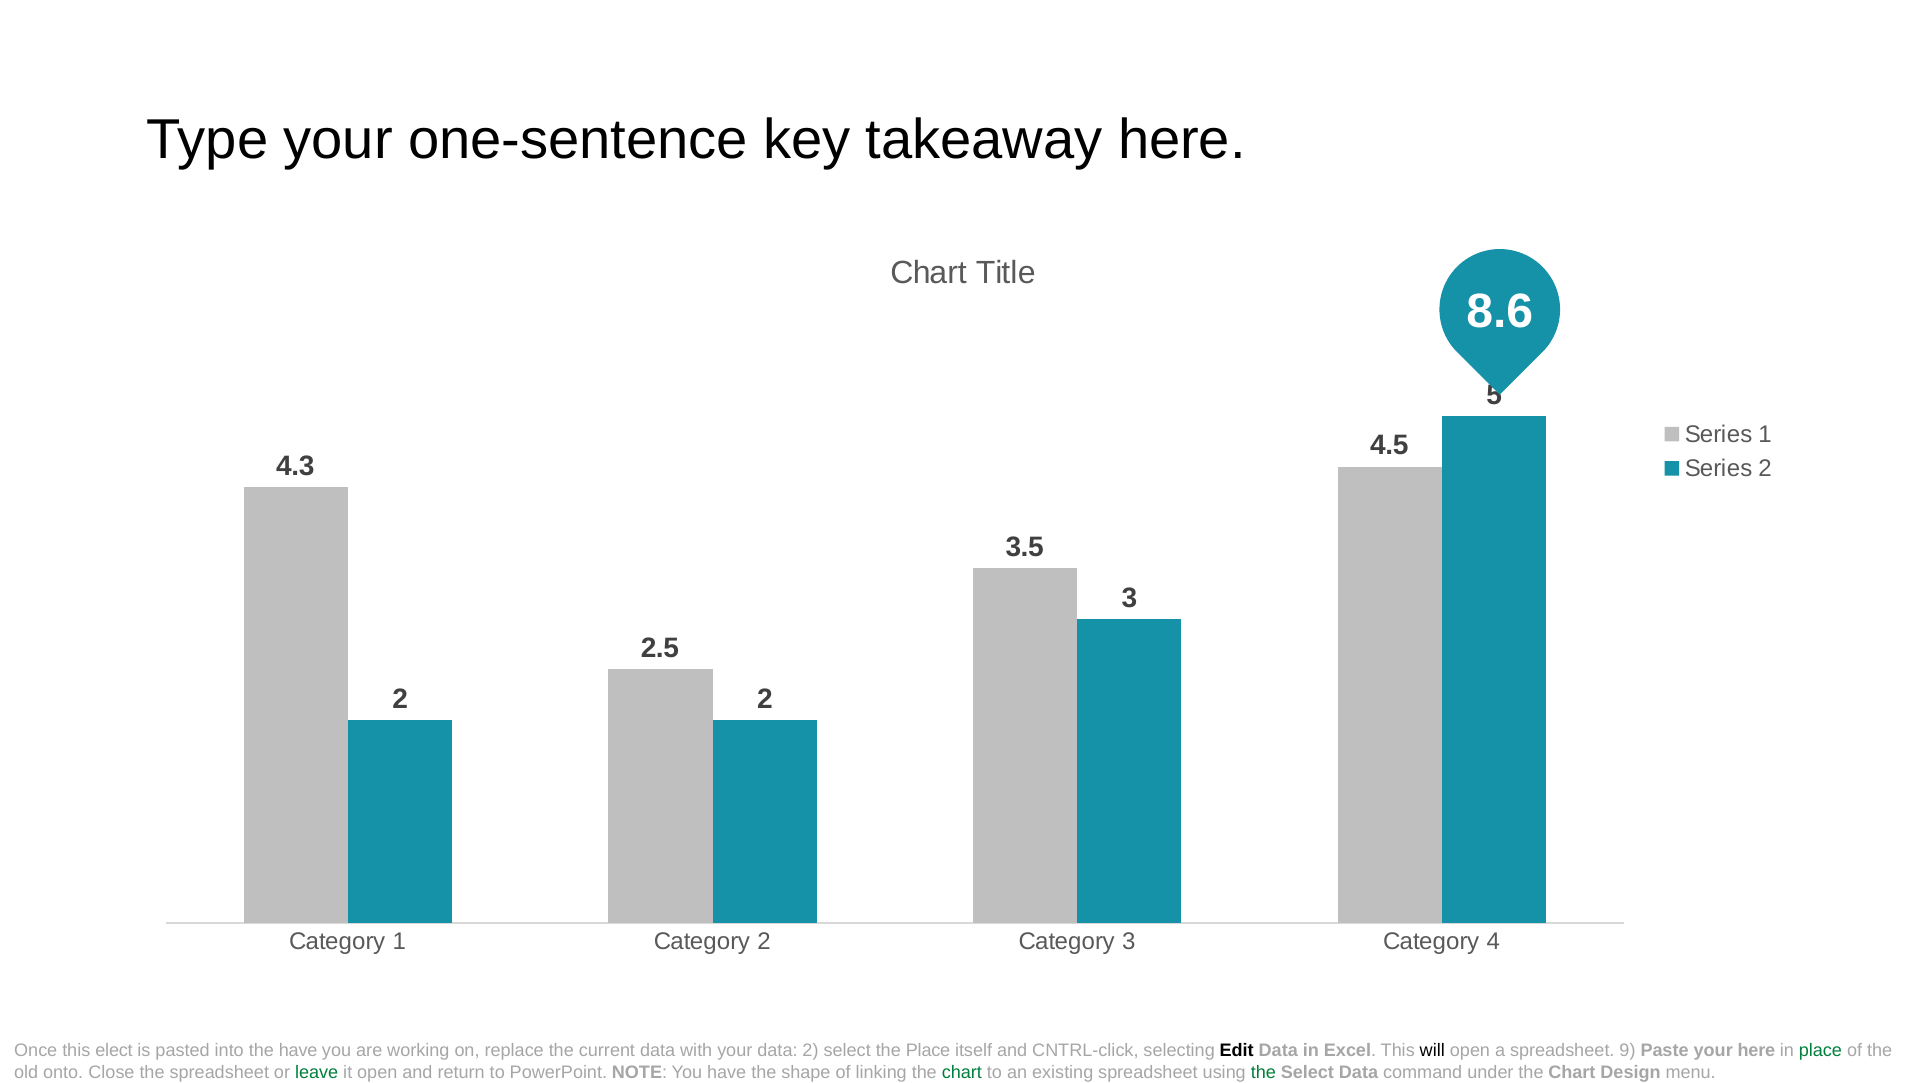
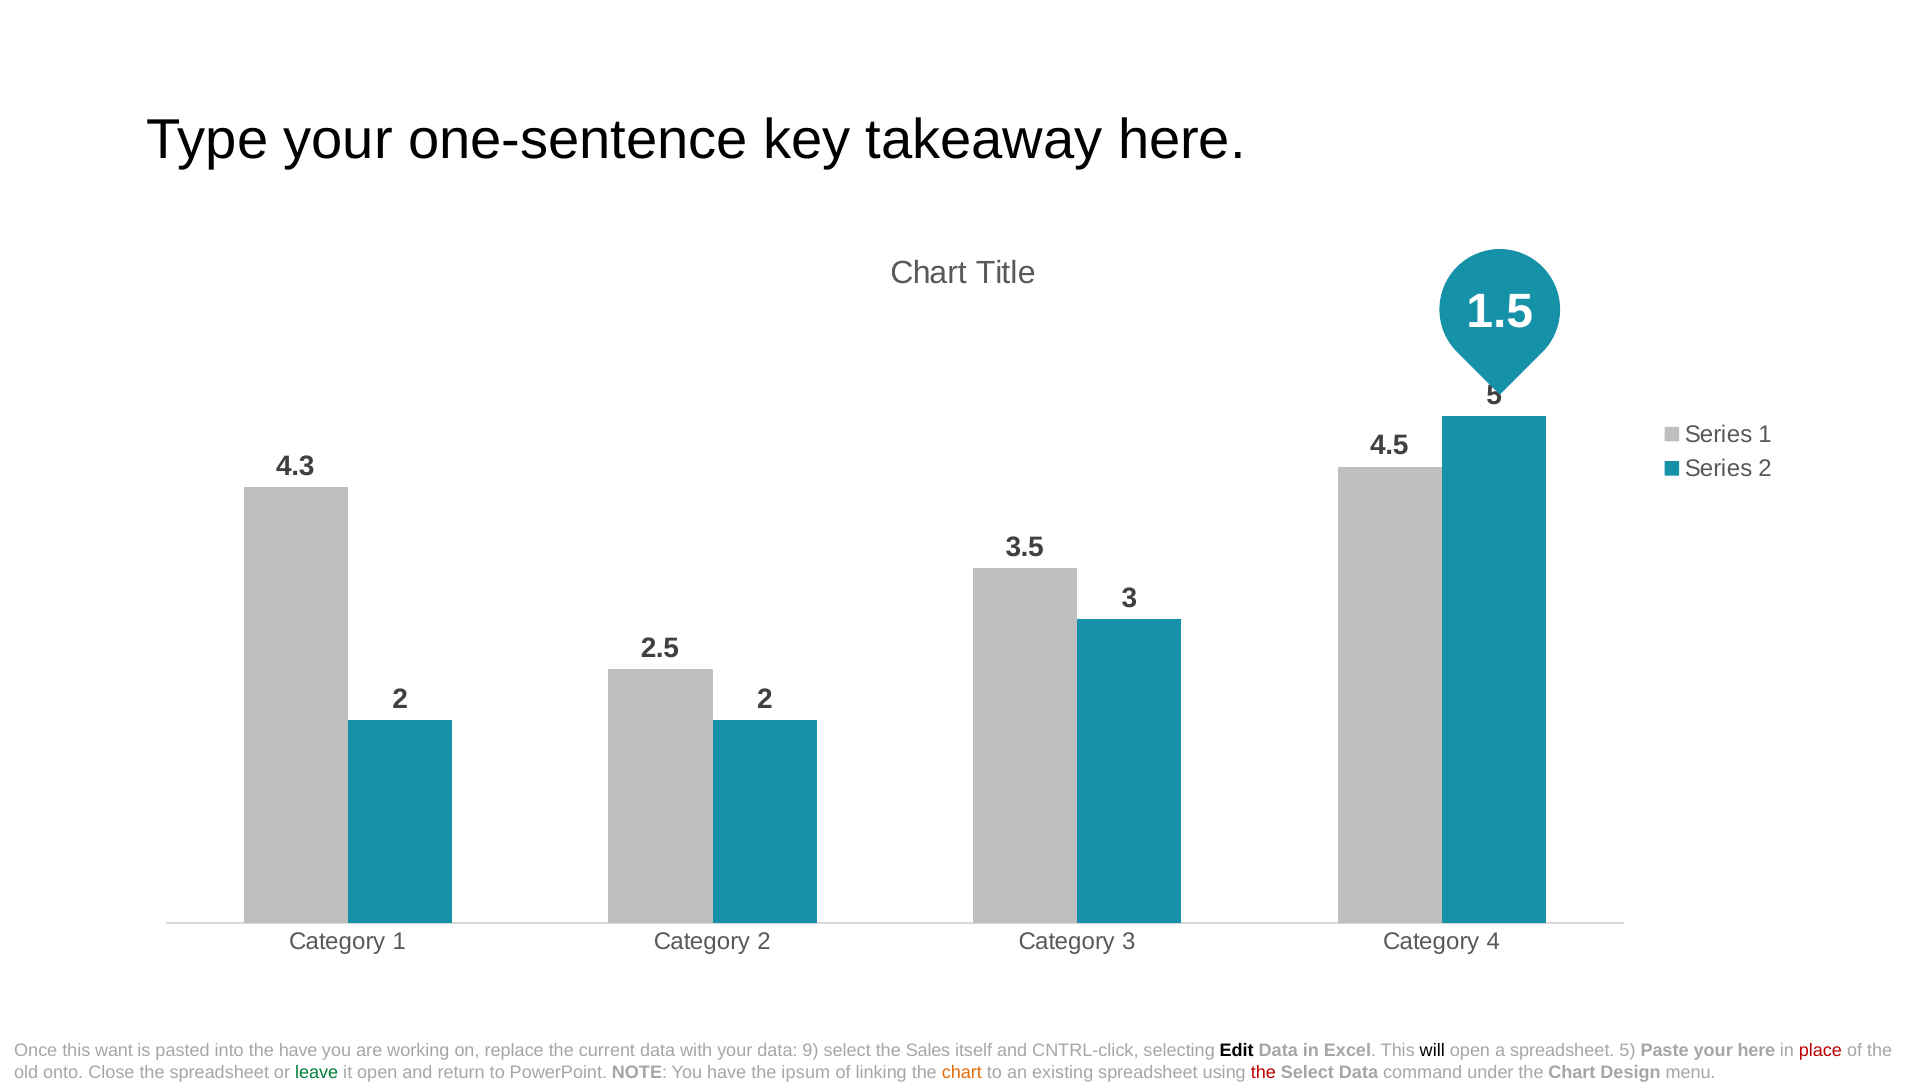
8.6: 8.6 -> 1.5 (1500, 311)
elect: elect -> want (114, 1051)
data 2: 2 -> 9 (811, 1051)
the Place: Place -> Sales (928, 1051)
spreadsheet 9: 9 -> 5 (1627, 1051)
place colour: green -> red (1820, 1051)
shape: shape -> ipsum (806, 1072)
chart colour: green -> orange (962, 1072)
the colour: green -> red (1263, 1072)
